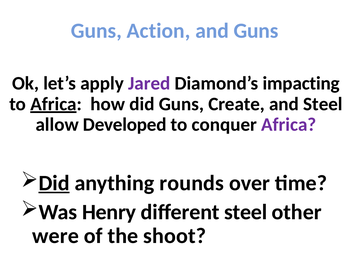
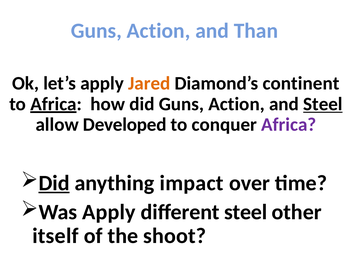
and Guns: Guns -> Than (256, 31)
Jared colour: purple -> orange (149, 83)
impacting: impacting -> continent (301, 83)
did Guns Create: Create -> Action (236, 104)
Steel underline: none -> present (323, 104)
rounds: rounds -> impact (192, 183)
Was Henry: Henry -> Apply (109, 212)
were: were -> itself (55, 236)
